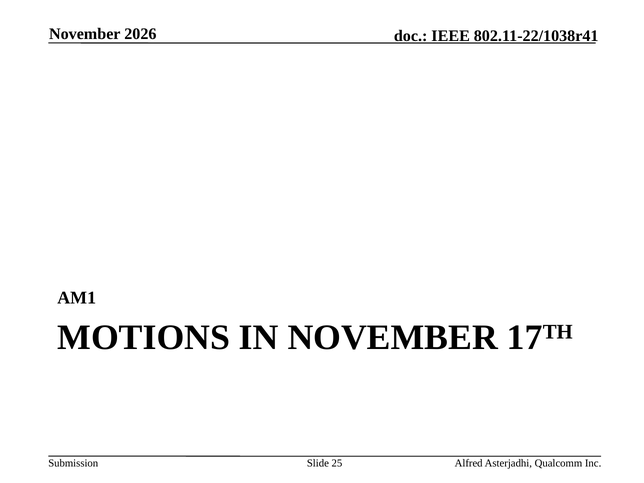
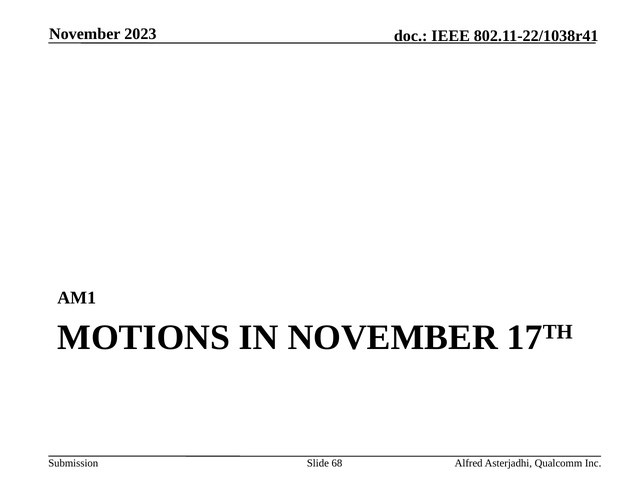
2026: 2026 -> 2023 (140, 34)
25: 25 -> 68 (337, 463)
